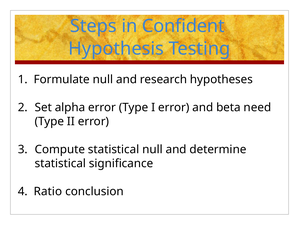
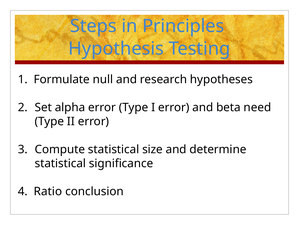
Confident: Confident -> Principles (183, 26)
statistical null: null -> size (152, 149)
